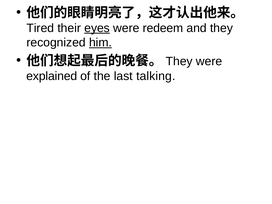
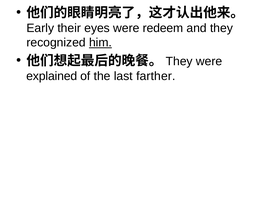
Tired: Tired -> Early (40, 28)
eyes underline: present -> none (97, 28)
talking: talking -> farther (156, 76)
